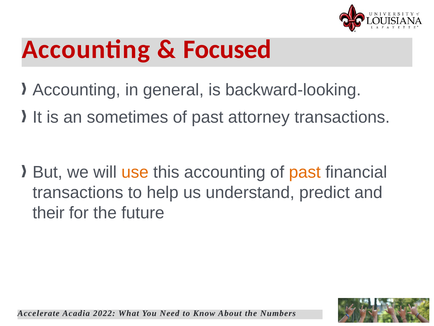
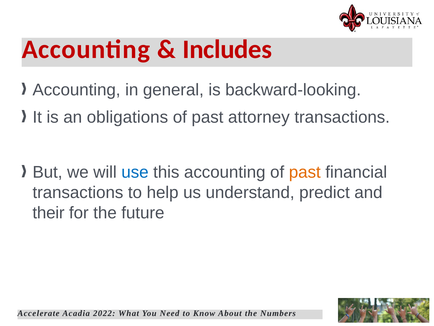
Focused: Focused -> Includes (227, 49)
sometimes: sometimes -> obligations (127, 117)
use colour: orange -> blue (135, 172)
